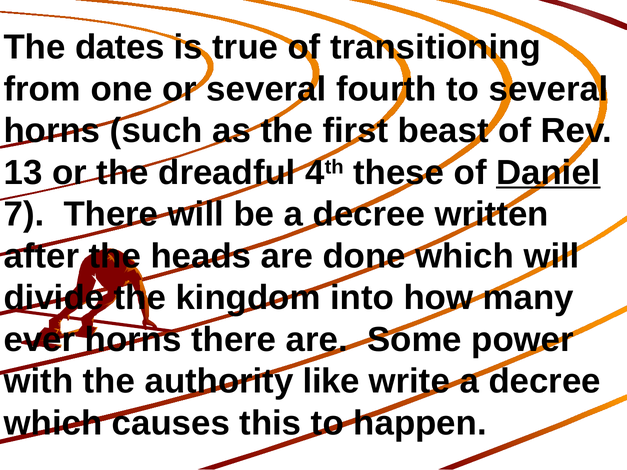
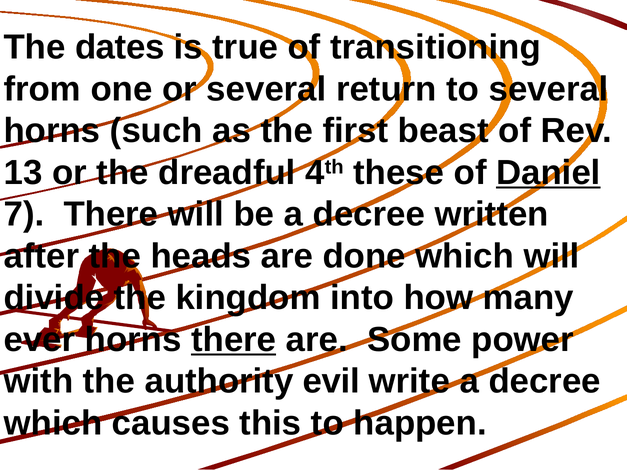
fourth: fourth -> return (386, 89)
there underline: none -> present (234, 340)
like: like -> evil (331, 382)
